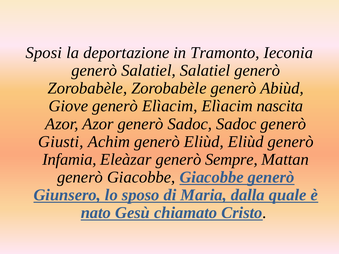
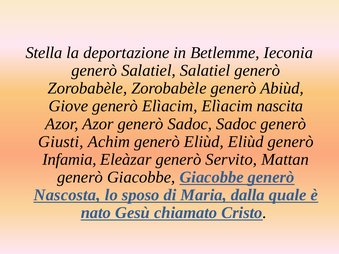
Sposi: Sposi -> Stella (44, 53)
Tramonto: Tramonto -> Betlemme (225, 53)
Sempre: Sempre -> Servito (231, 160)
Giunsero: Giunsero -> Nascosta (67, 195)
